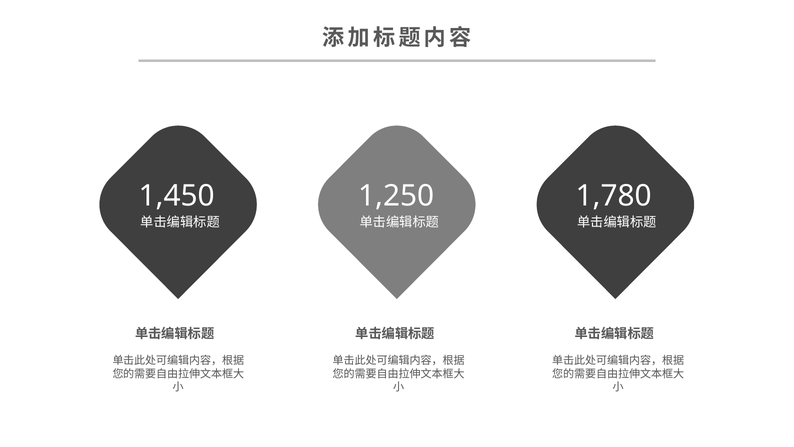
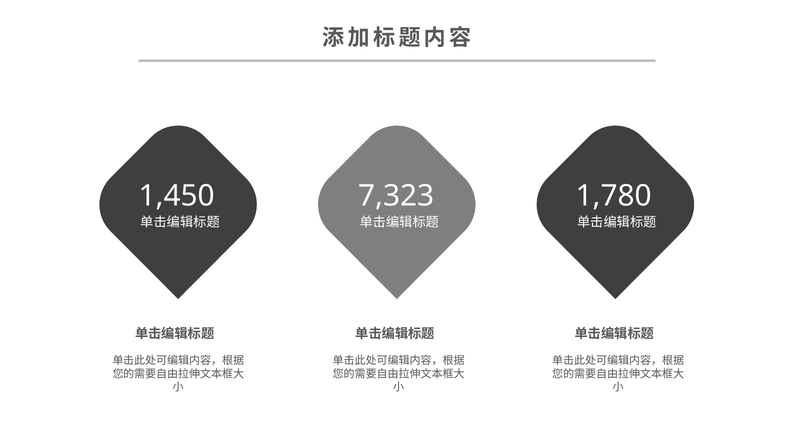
1,250: 1,250 -> 7,323 (396, 196)
